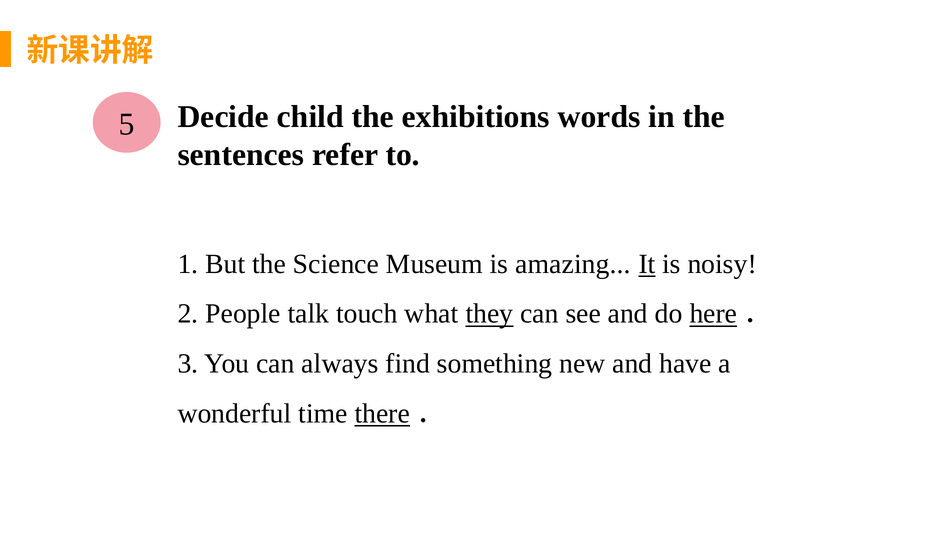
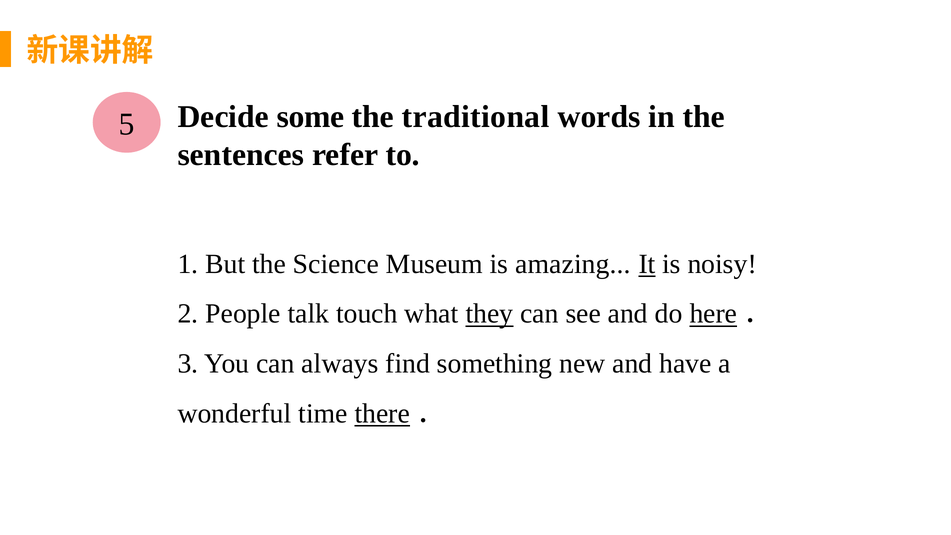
child: child -> some (311, 117)
exhibitions: exhibitions -> traditional (476, 117)
